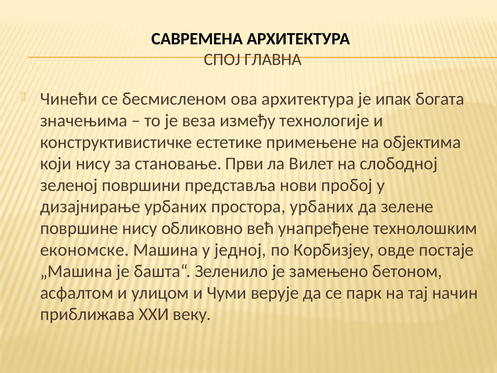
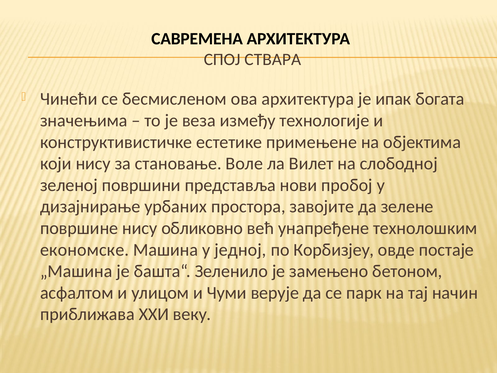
ГЛАВНА: ГЛАВНА -> СТВАРА (273, 60)
Први: Први -> Воле (244, 164)
простора урбаних: урбаних -> завојите (322, 207)
